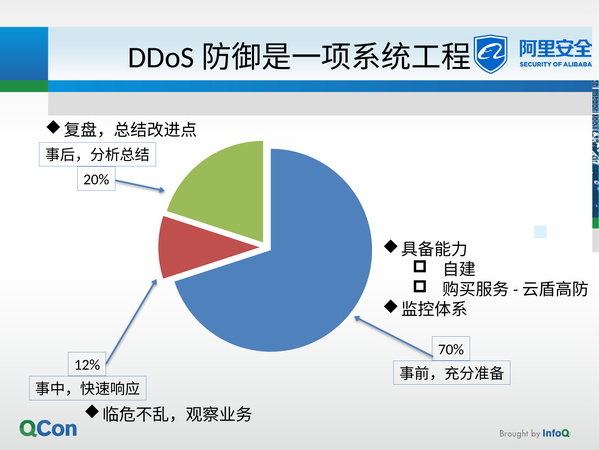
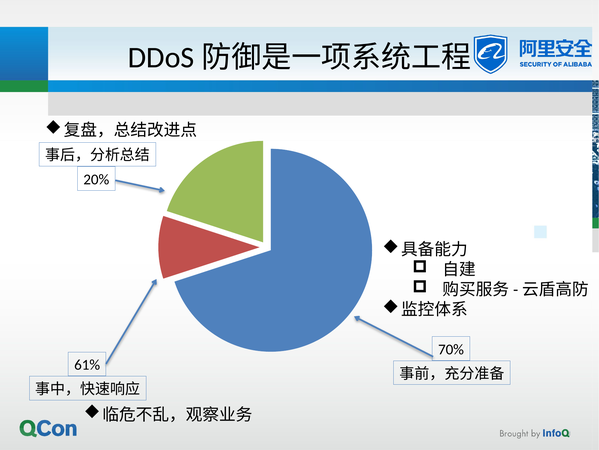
12%: 12% -> 61% (87, 364)
